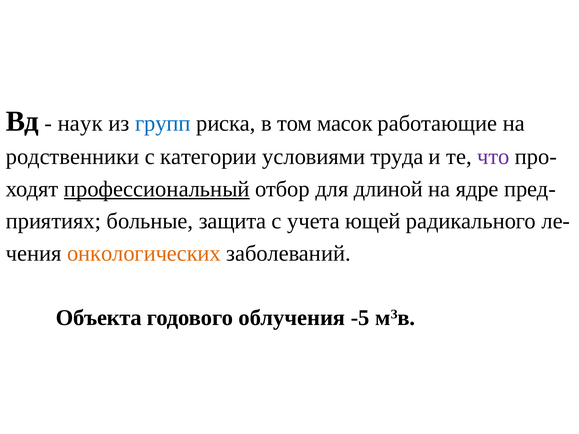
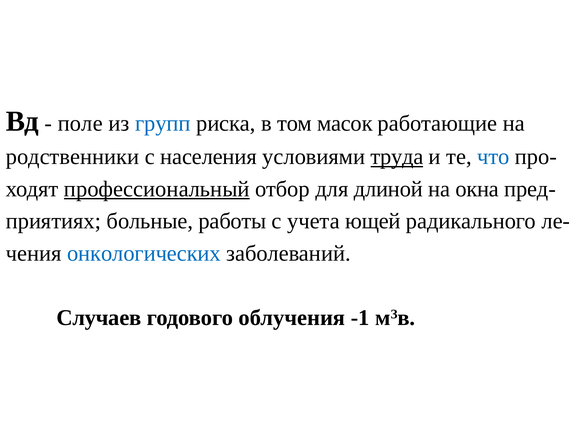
наук: наук -> поле (80, 123)
категории: категории -> населения (209, 157)
труда underline: none -> present (397, 157)
что colour: purple -> blue (493, 157)
ядре: ядре -> окна (477, 189)
защита: защита -> работы (232, 221)
онкологических colour: orange -> blue (144, 253)
Объекта: Объекта -> Случаев (99, 318)
-5: -5 -> -1 (360, 318)
